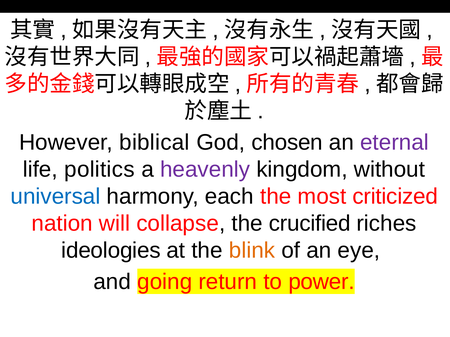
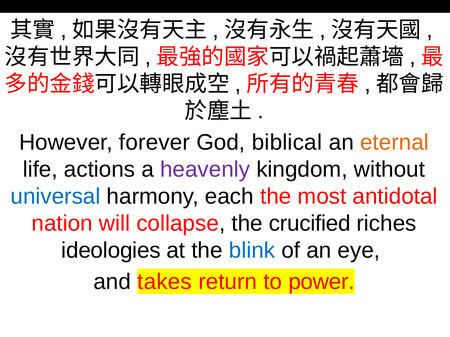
biblical: biblical -> forever (154, 143)
chosen: chosen -> biblical (287, 143)
eternal colour: purple -> orange (394, 143)
politics: politics -> actions (100, 170)
criticized: criticized -> antidotal (395, 197)
blink colour: orange -> blue (252, 251)
going: going -> takes (165, 282)
